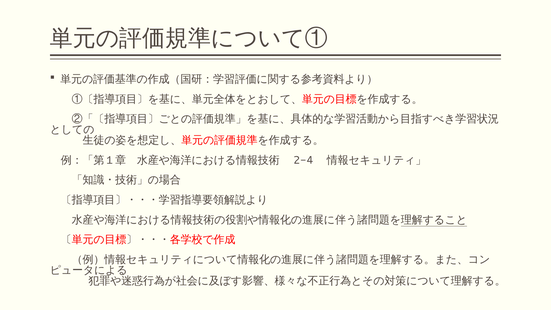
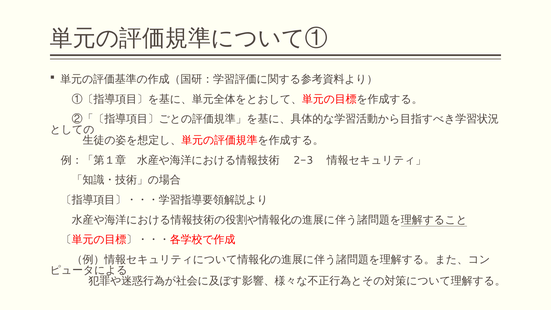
2-4: 2-4 -> 2-3 (303, 160)
